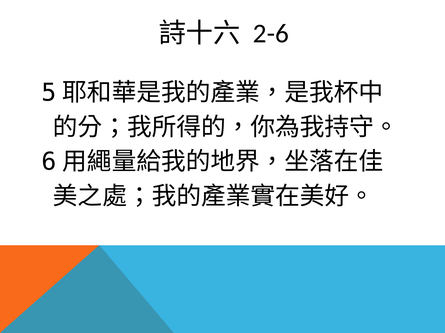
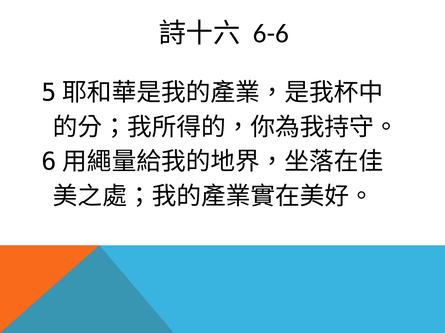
2-6: 2-6 -> 6-6 (271, 34)
